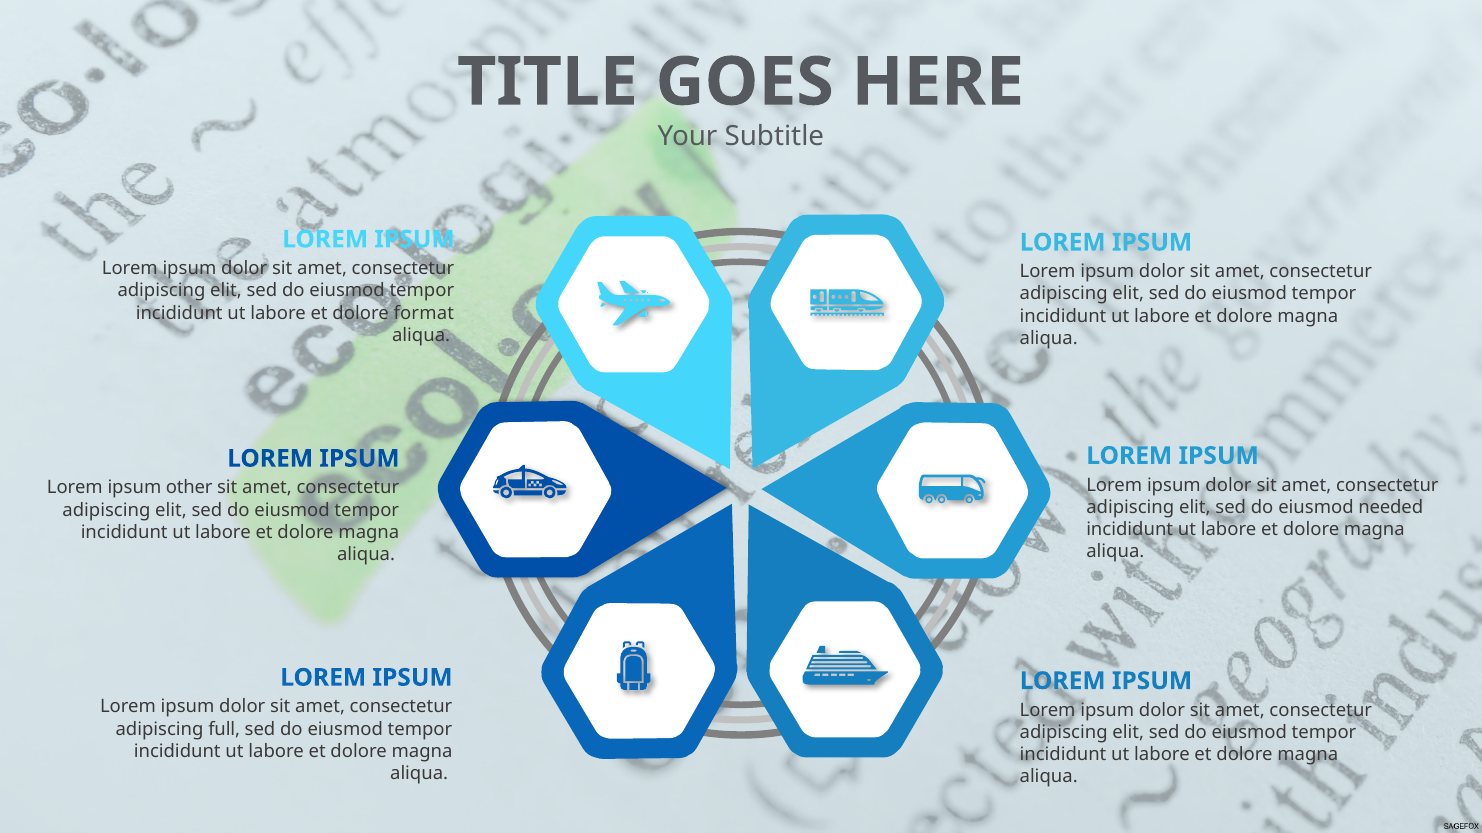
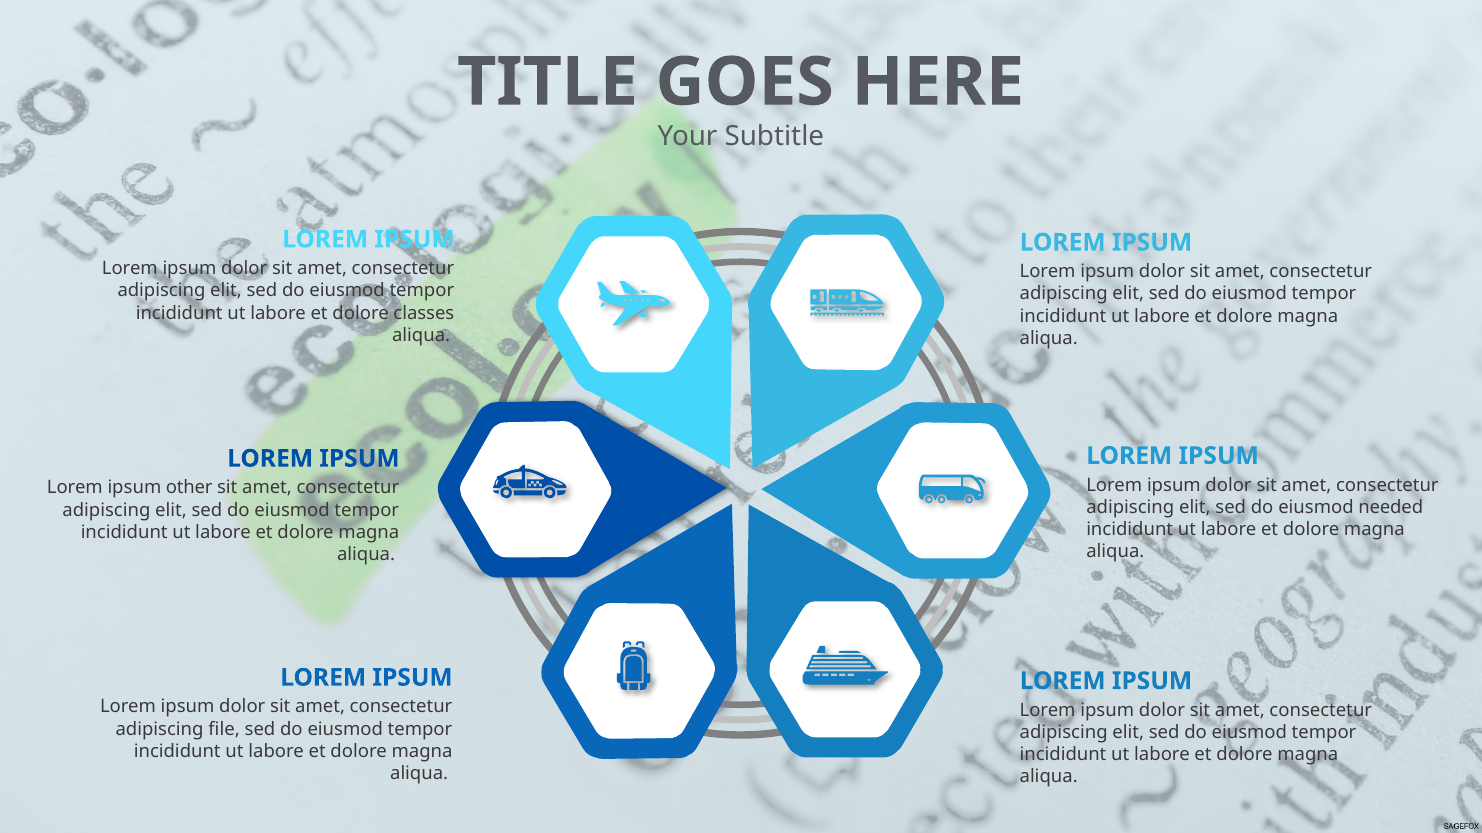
format: format -> classes (424, 313)
full: full -> file (224, 730)
